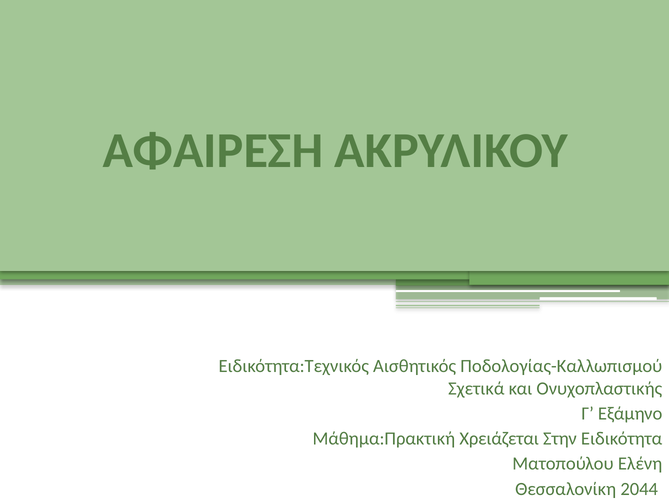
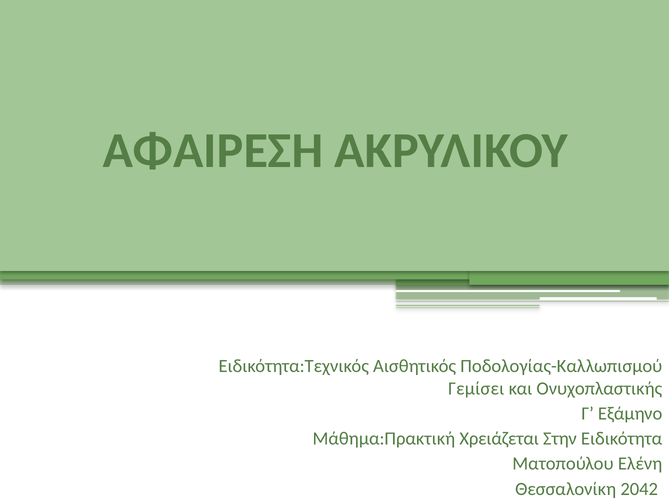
Σχετικά: Σχετικά -> Γεμίσει (476, 388)
2044: 2044 -> 2042 (639, 489)
